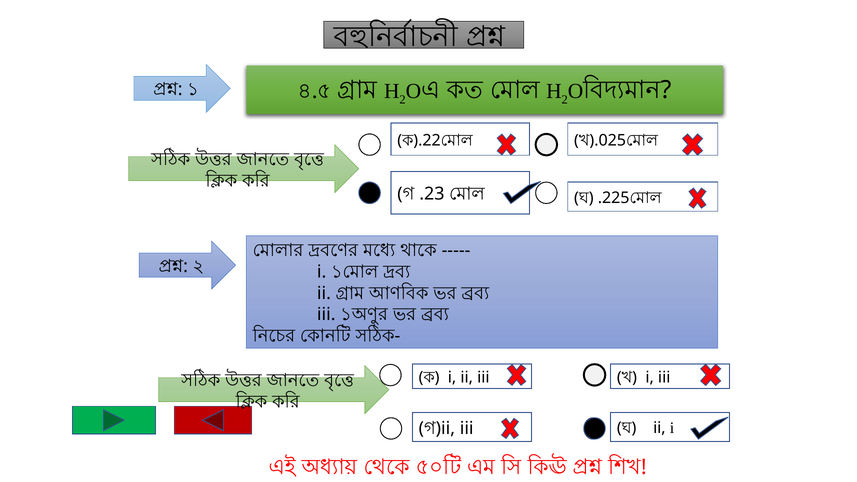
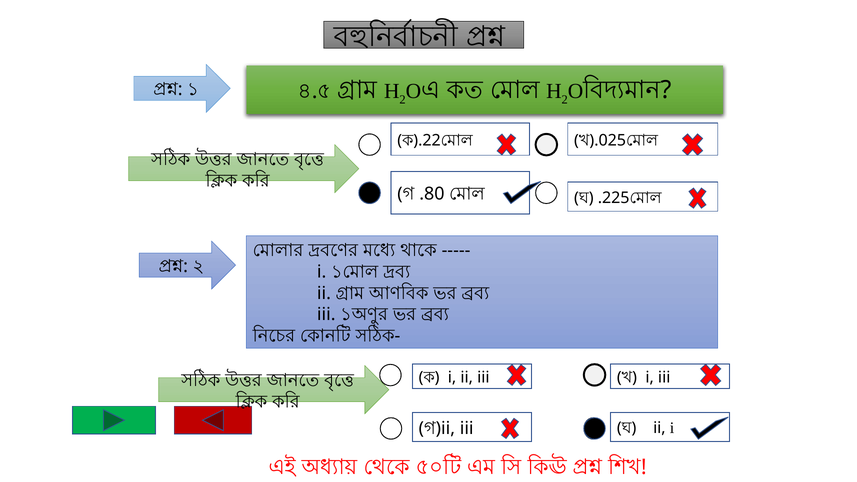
.23: .23 -> .80 (432, 194)
